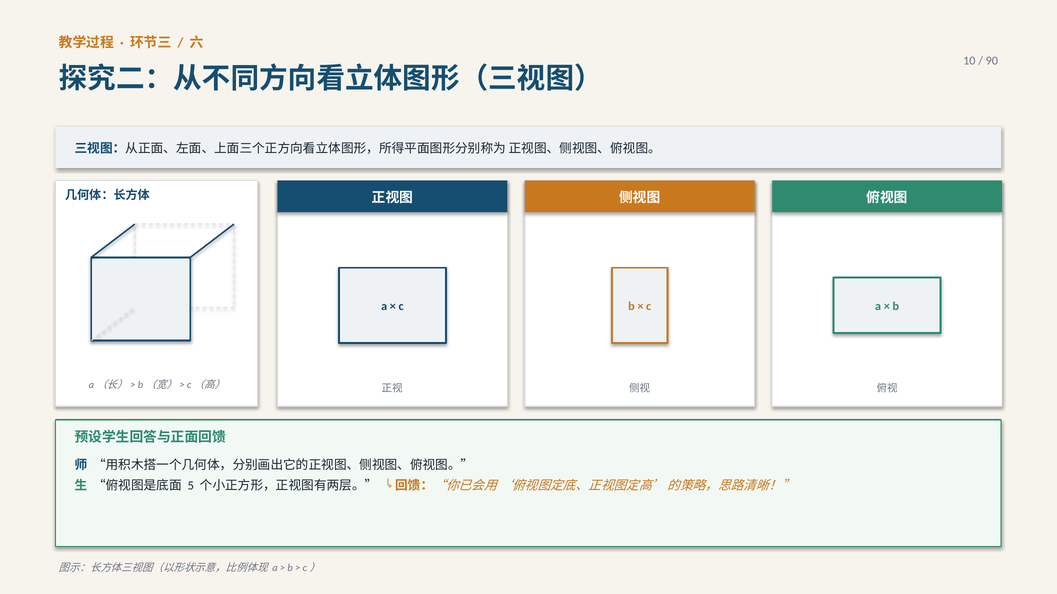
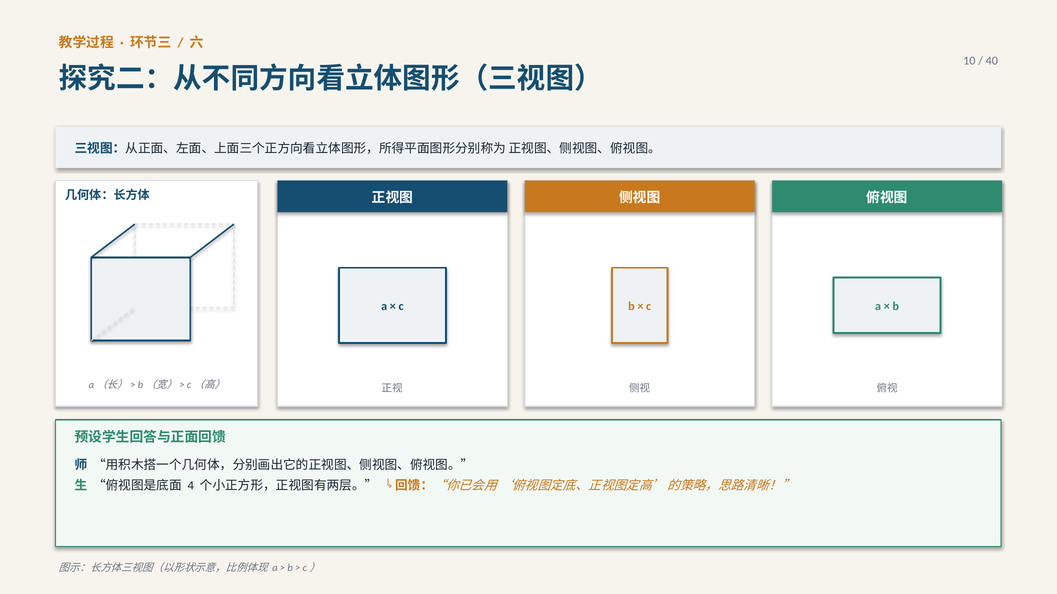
90: 90 -> 40 (992, 61)
5: 5 -> 4 (191, 486)
